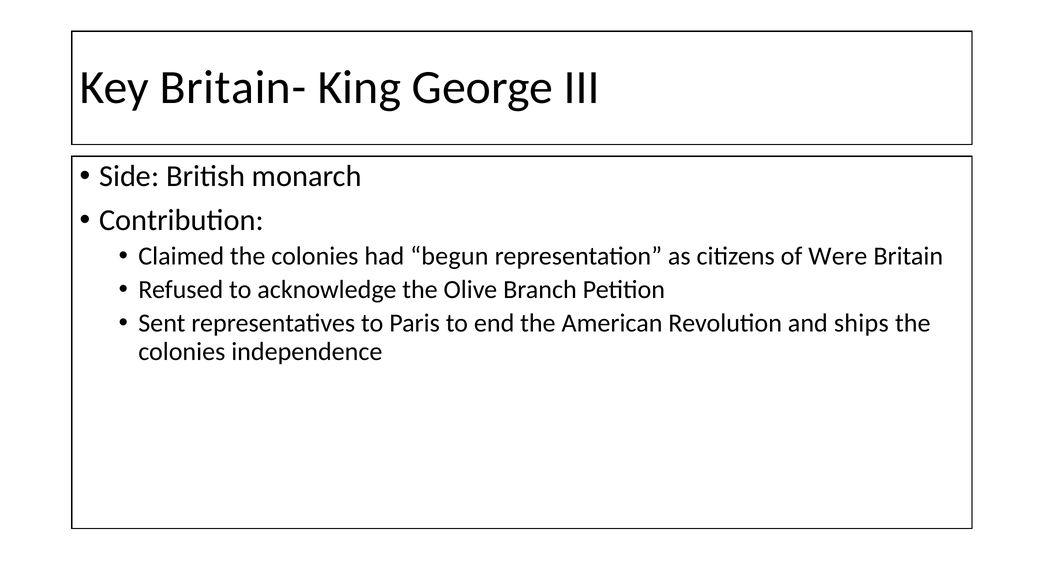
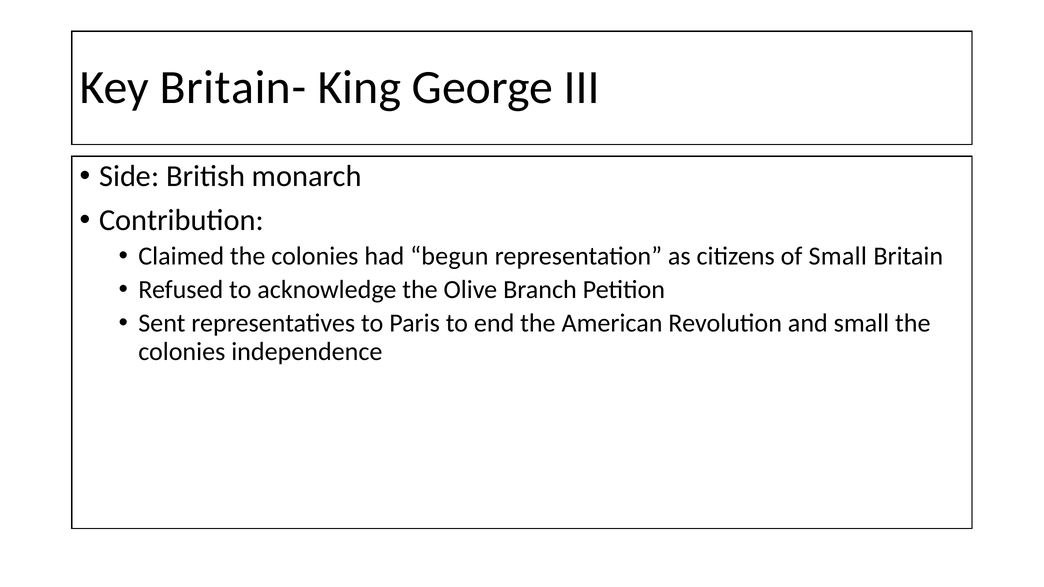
of Were: Were -> Small (838, 256)
and ships: ships -> small (861, 323)
